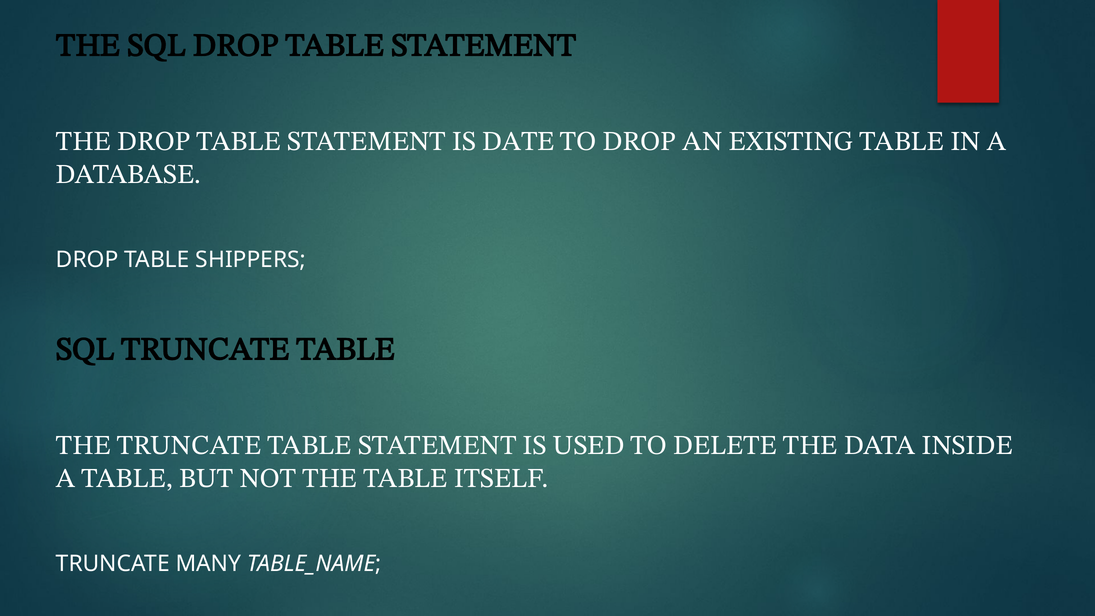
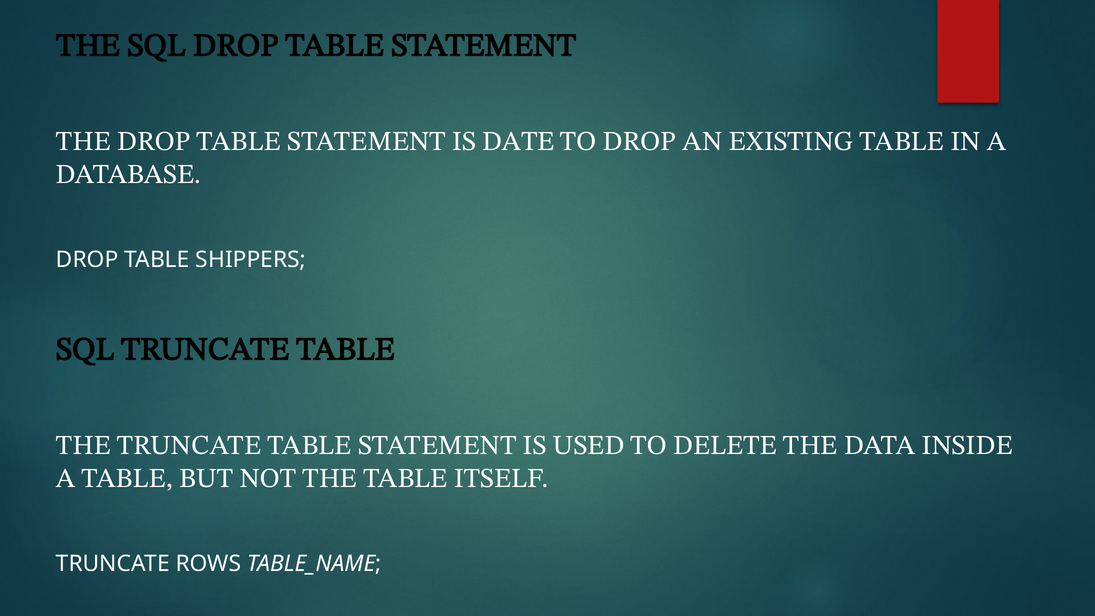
MANY: MANY -> ROWS (208, 563)
